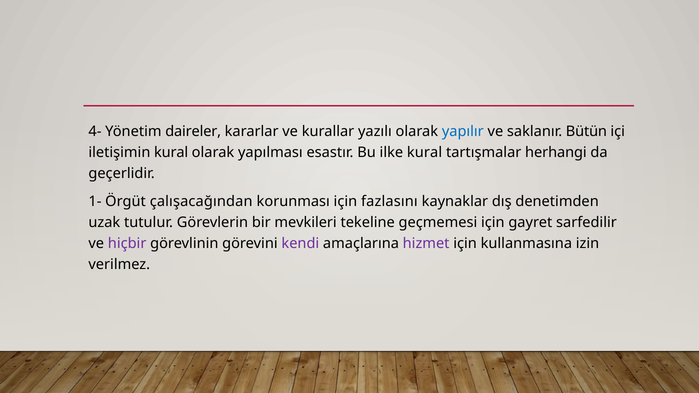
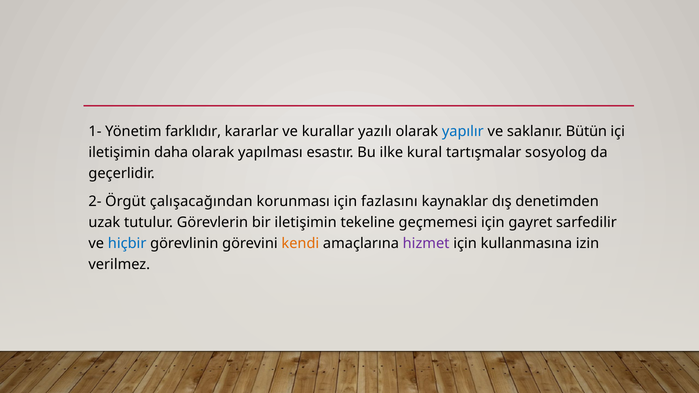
4-: 4- -> 1- (95, 131)
daireler: daireler -> farklıdır (193, 131)
iletişimin kural: kural -> daha (171, 152)
herhangi: herhangi -> sosyolog (556, 152)
1-: 1- -> 2- (95, 202)
bir mevkileri: mevkileri -> iletişimin (306, 223)
hiçbir colour: purple -> blue (127, 244)
kendi colour: purple -> orange (300, 244)
